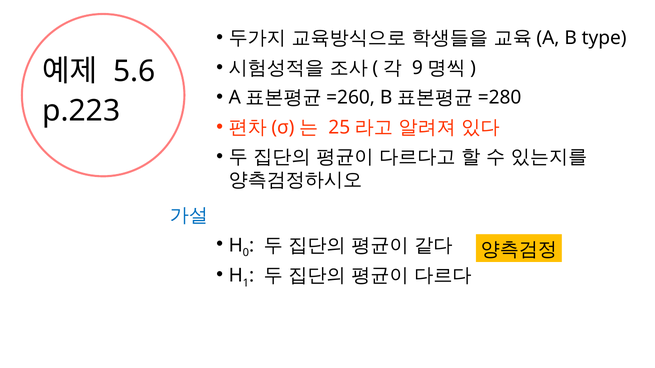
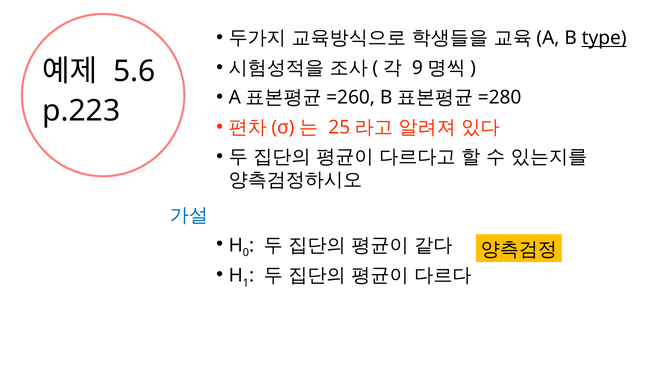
type underline: none -> present (604, 38)
